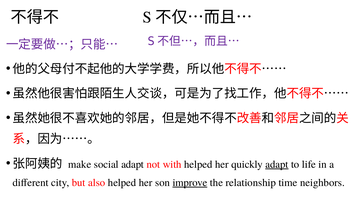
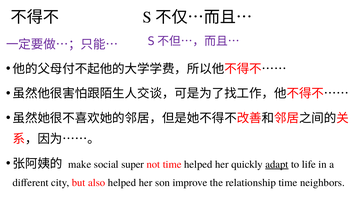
social adapt: adapt -> super (133, 164)
not with: with -> time (172, 164)
improve underline: present -> none (190, 183)
